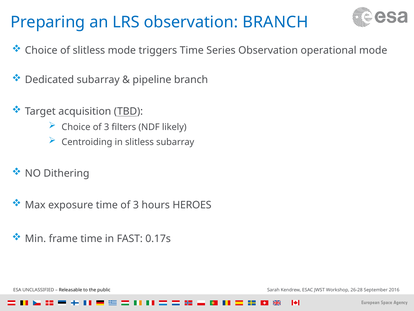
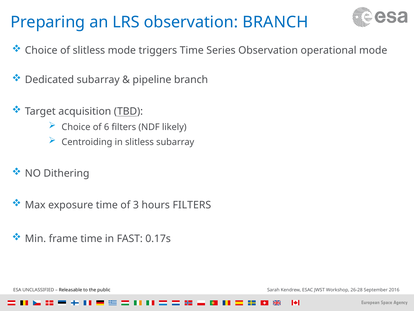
Choice of 3: 3 -> 6 (107, 127)
hours HEROES: HEROES -> FILTERS (192, 205)
